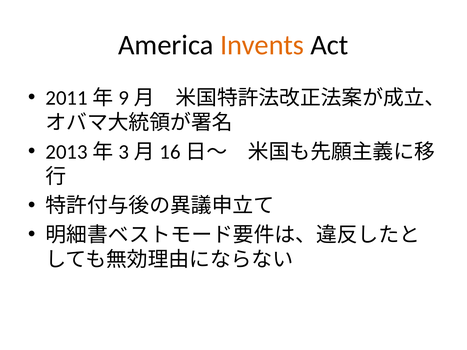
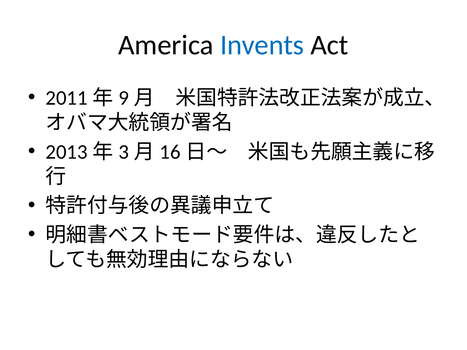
Invents colour: orange -> blue (262, 45)
